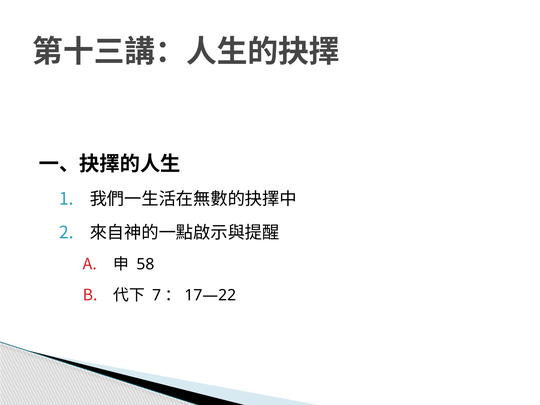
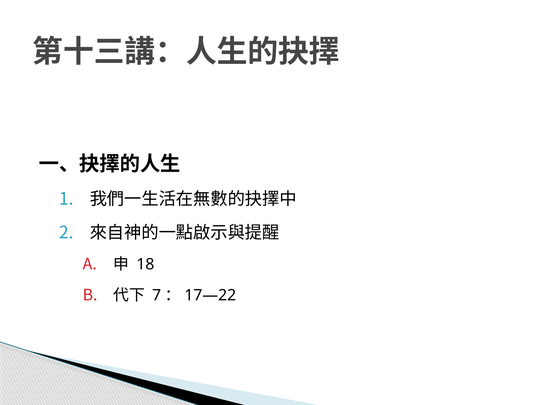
58: 58 -> 18 (145, 264)
